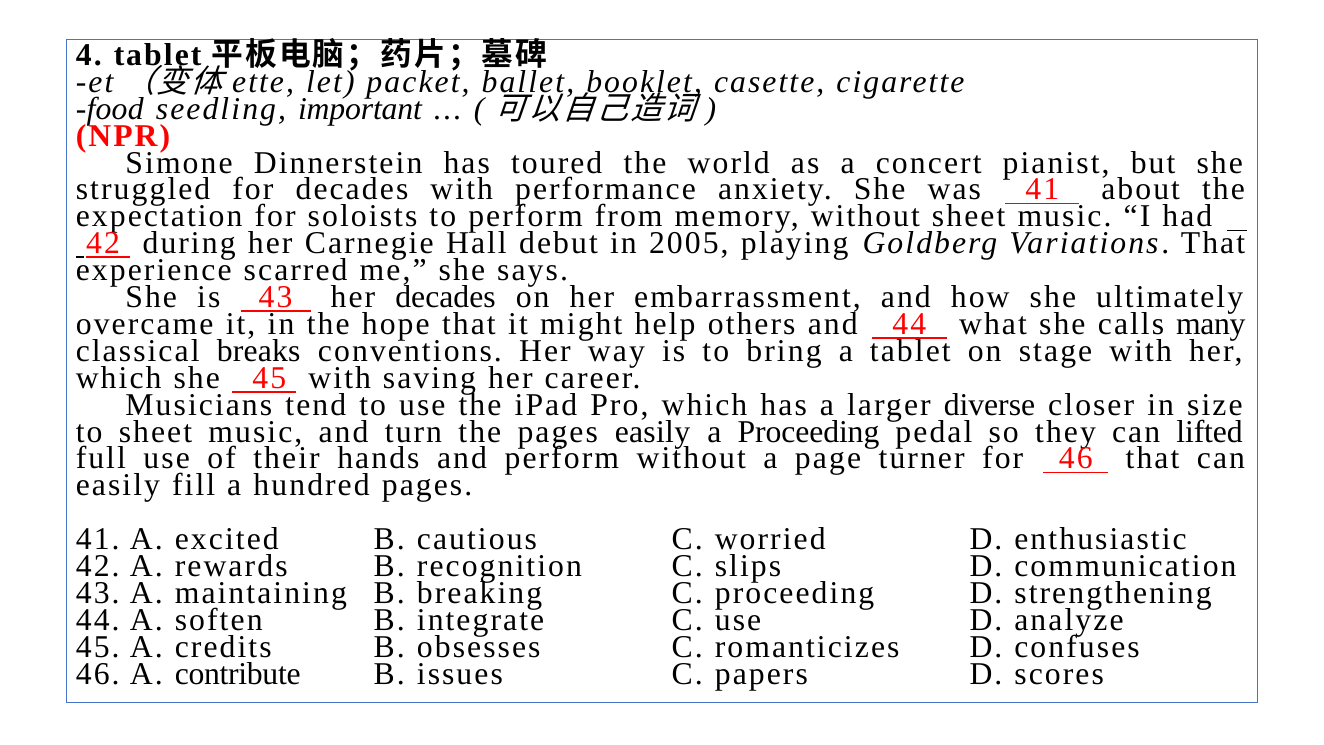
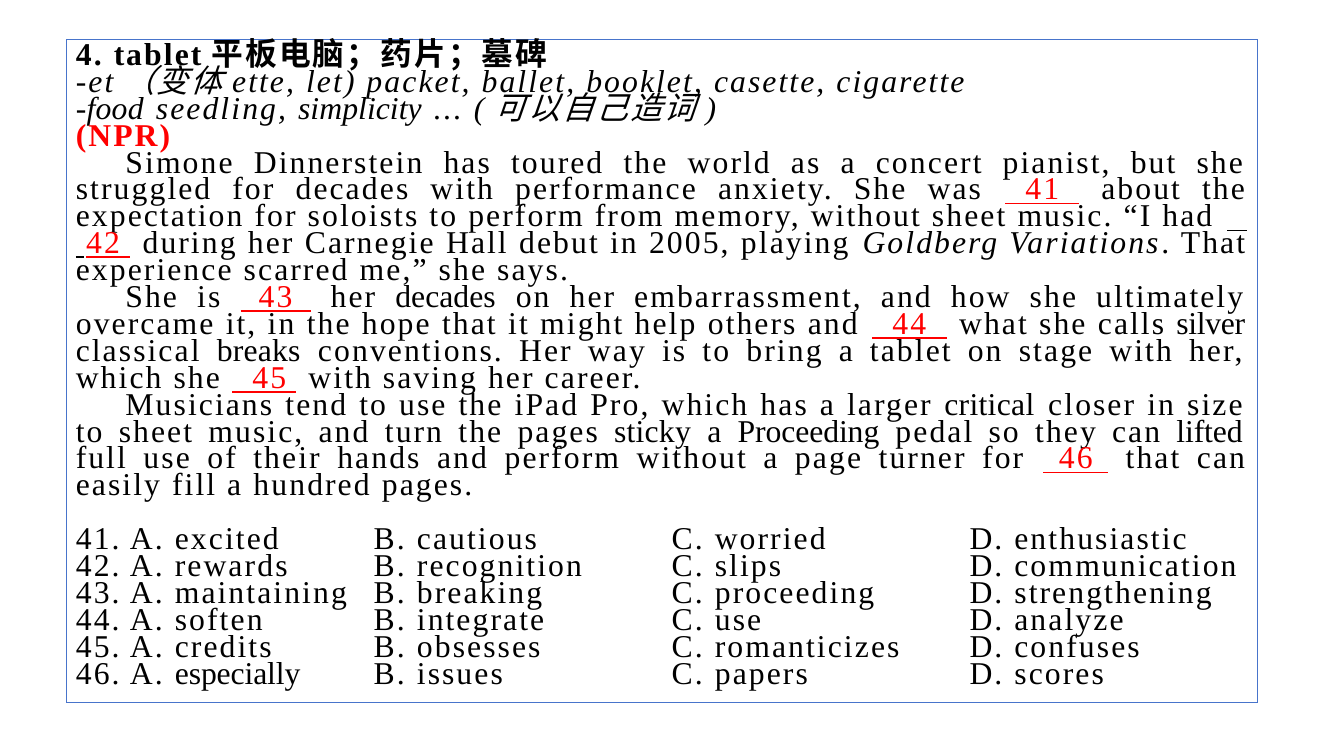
important: important -> simplicity (360, 109)
many: many -> silver (1211, 324)
diverse: diverse -> critical (989, 405)
pages easily: easily -> sticky (653, 431)
contribute: contribute -> especially (238, 674)
